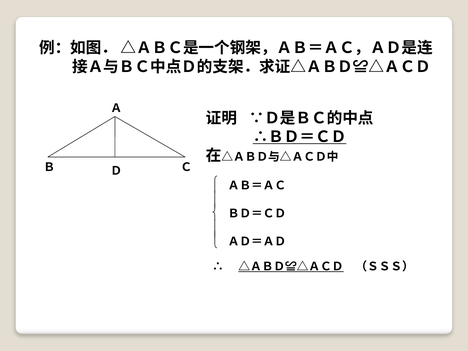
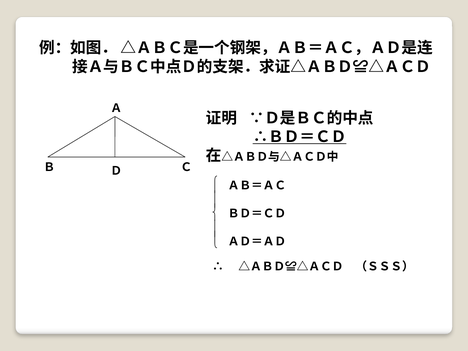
△ＡＢＤ≌△ＡＣＤ underline: present -> none (291, 267)
